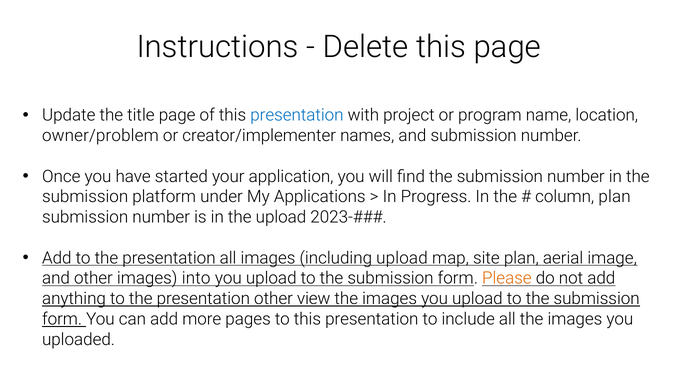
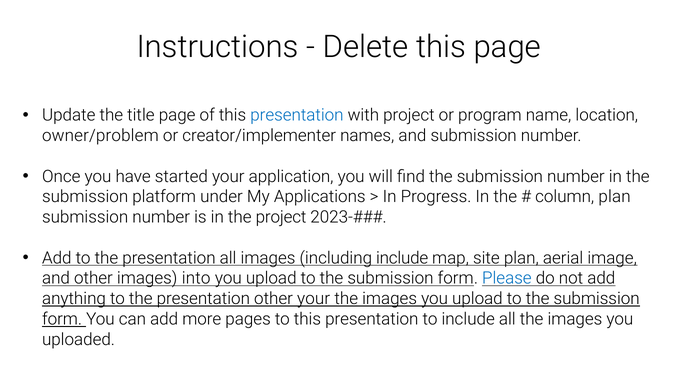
the upload: upload -> project (281, 218)
including upload: upload -> include (402, 258)
Please colour: orange -> blue (507, 279)
other view: view -> your (314, 299)
